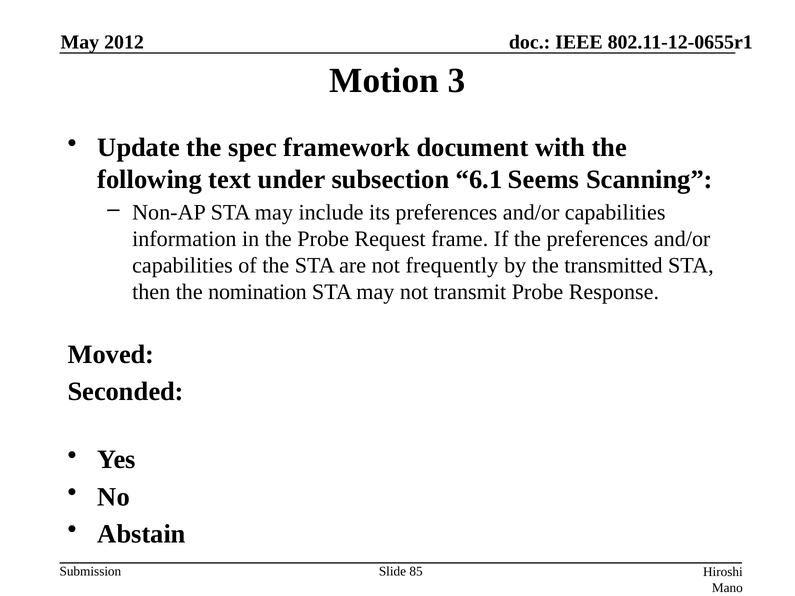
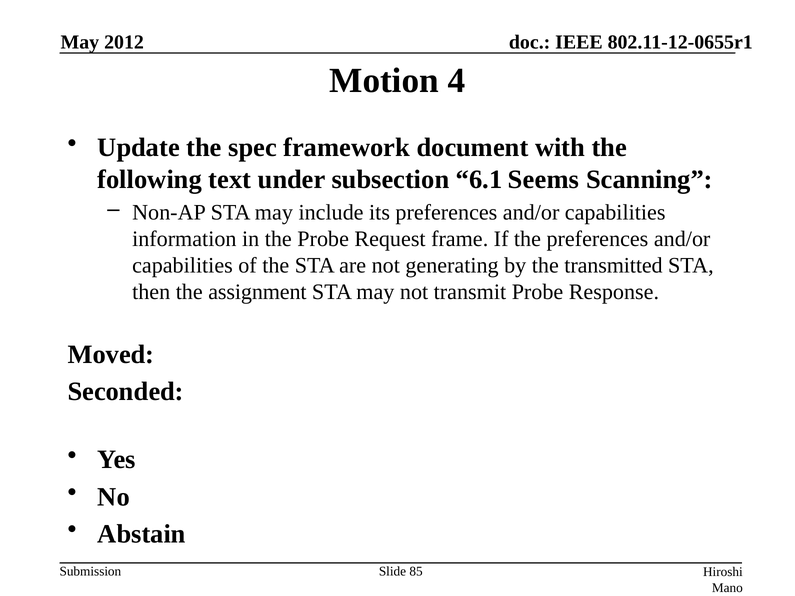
3: 3 -> 4 (457, 81)
frequently: frequently -> generating (452, 266)
nomination: nomination -> assignment (257, 292)
